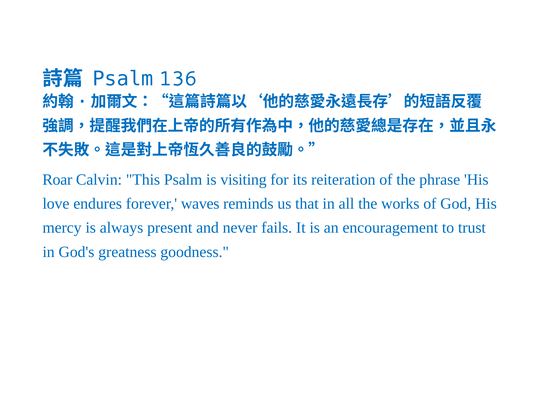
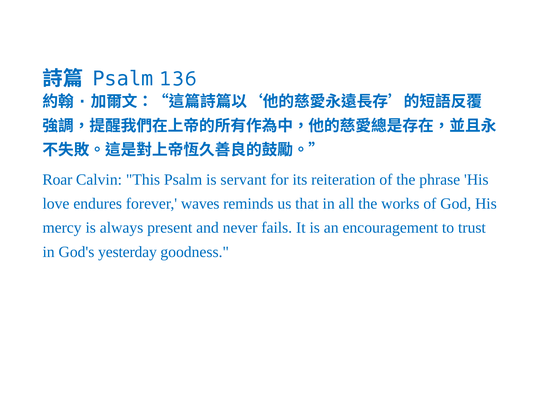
visiting: visiting -> servant (243, 180)
greatness: greatness -> yesterday (128, 252)
